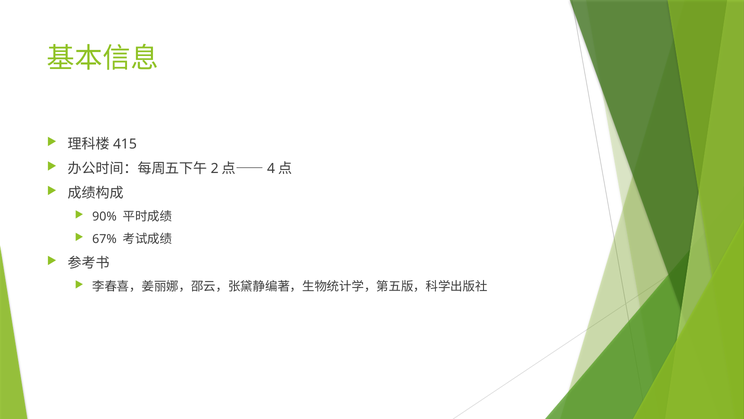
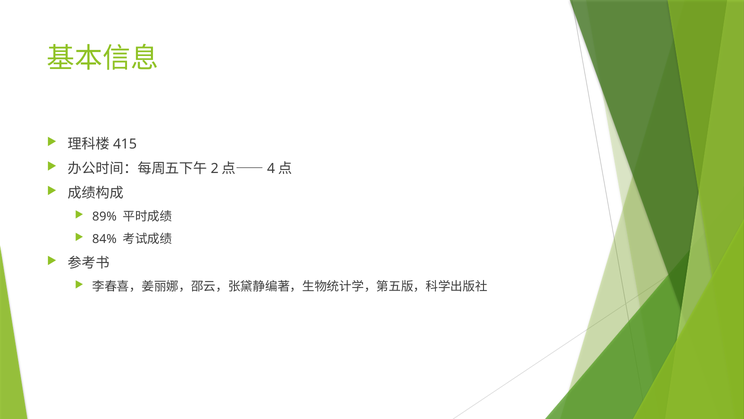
90%: 90% -> 89% (104, 216)
67%: 67% -> 84% (104, 239)
